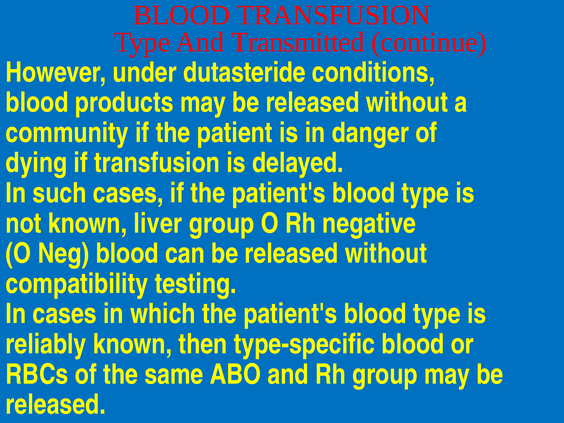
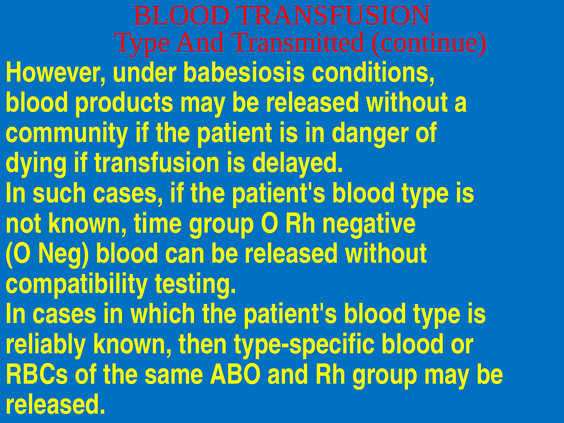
dutasteride: dutasteride -> babesiosis (244, 72)
liver: liver -> time (158, 223)
